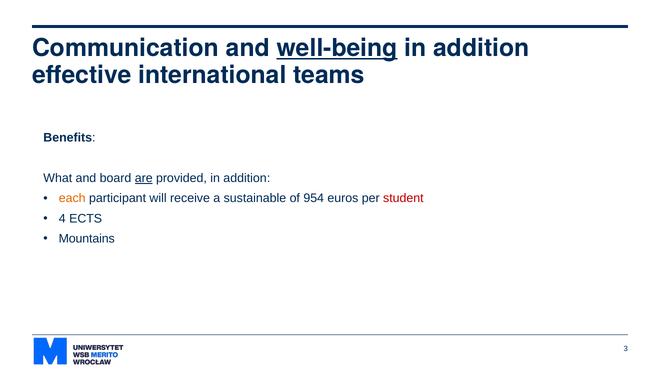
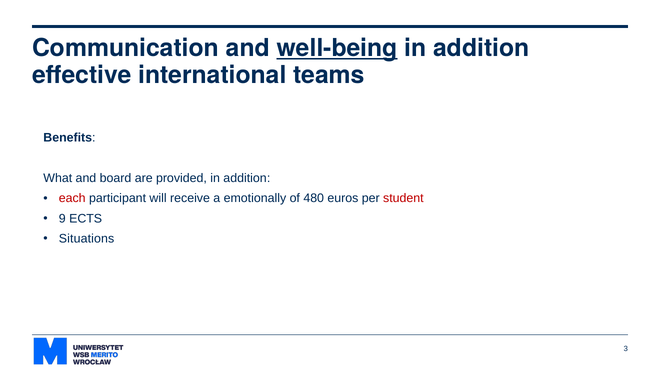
are underline: present -> none (144, 178)
each colour: orange -> red (72, 199)
sustainable: sustainable -> emotionally (255, 199)
954: 954 -> 480 (314, 199)
4: 4 -> 9 (62, 219)
Mountains: Mountains -> Situations (87, 239)
